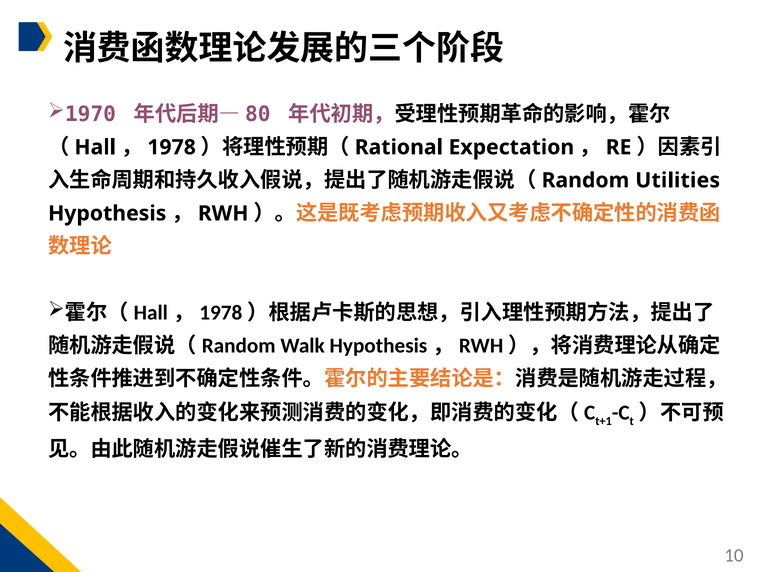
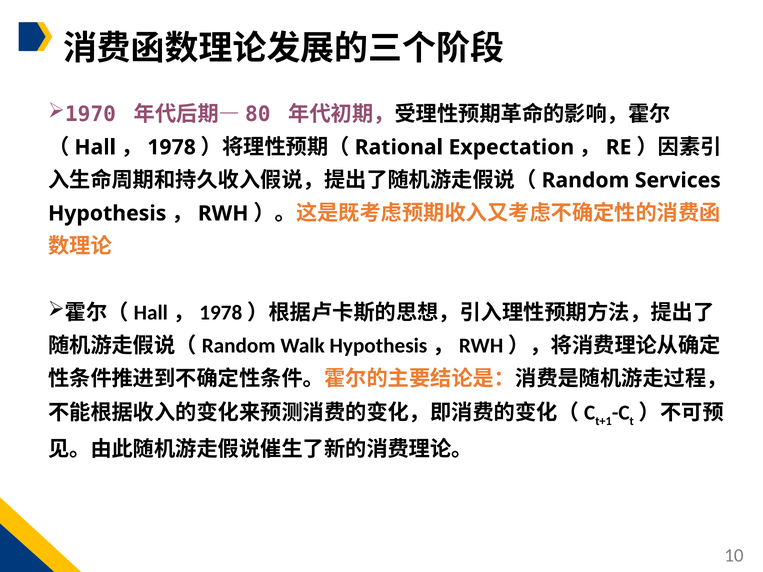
Utilities: Utilities -> Services (678, 180)
